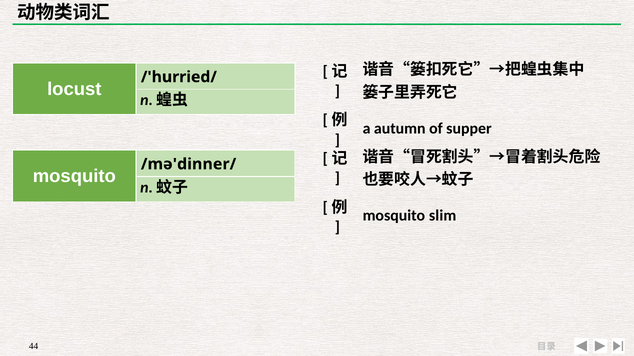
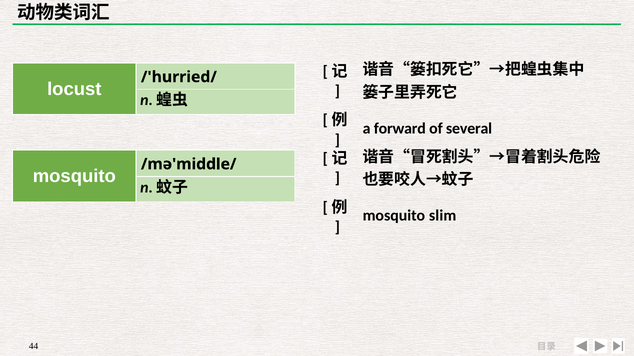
autumn: autumn -> forward (400, 129)
supper: supper -> several (469, 129)
/mə'dinner/: /mə'dinner/ -> /mə'middle/ (189, 164)
